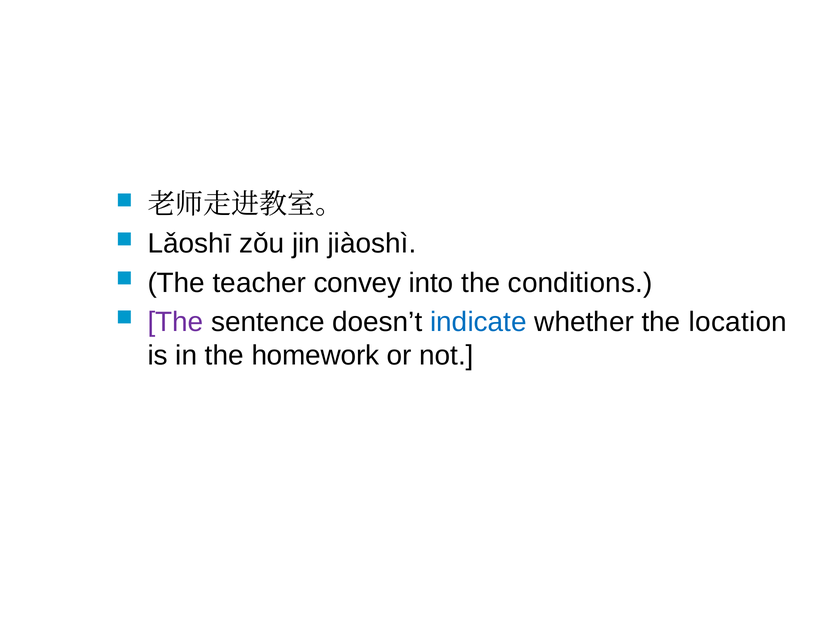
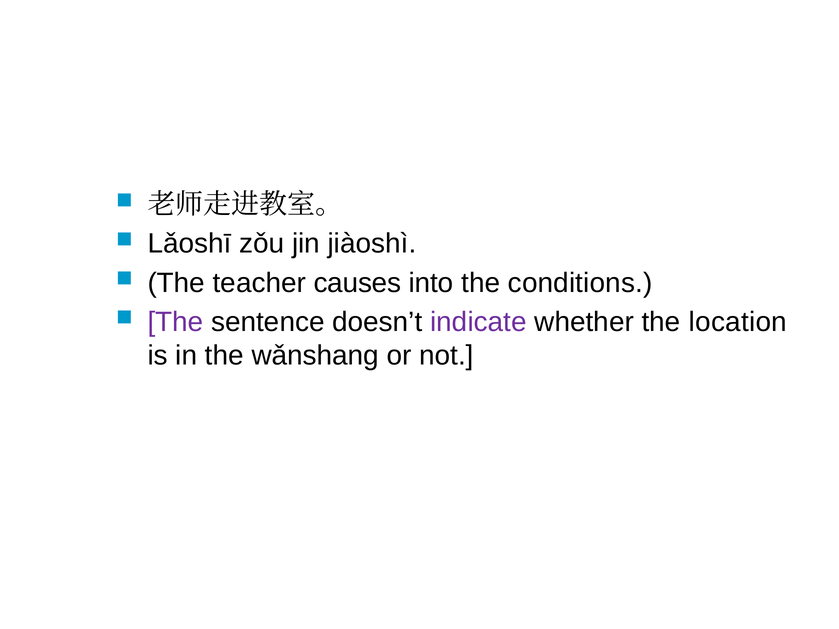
convey: convey -> causes (357, 283)
indicate colour: blue -> purple (478, 322)
homework: homework -> wǎnshang (315, 356)
